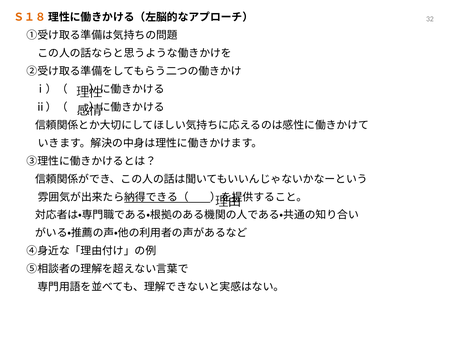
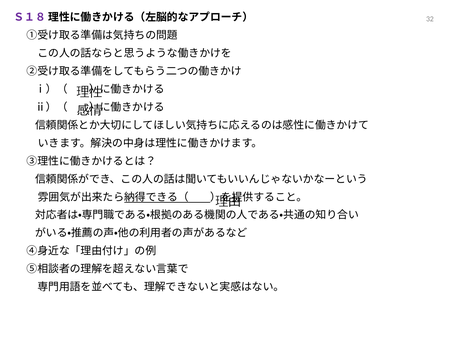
Ｓ１８ colour: orange -> purple (30, 17)
